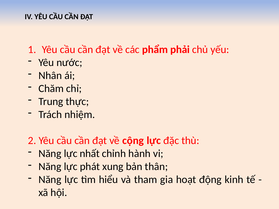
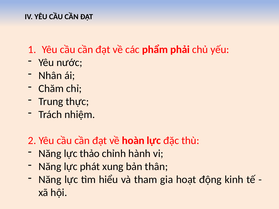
cộng: cộng -> hoàn (133, 141)
nhất: nhất -> thảo (90, 154)
